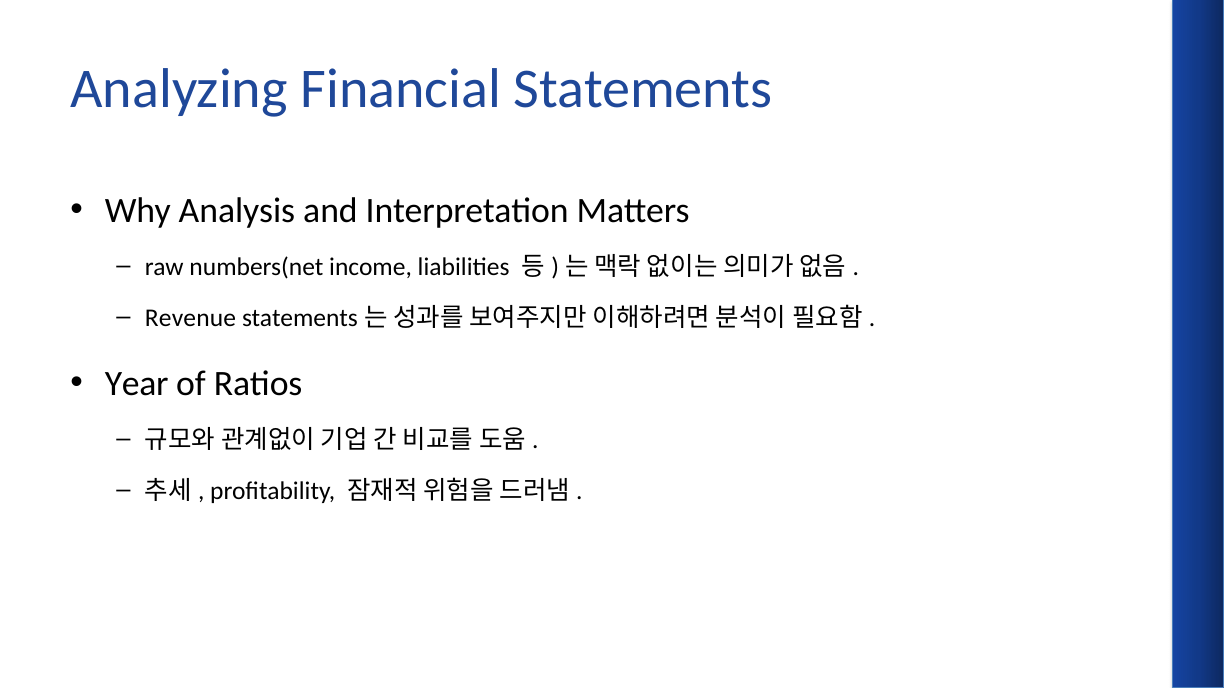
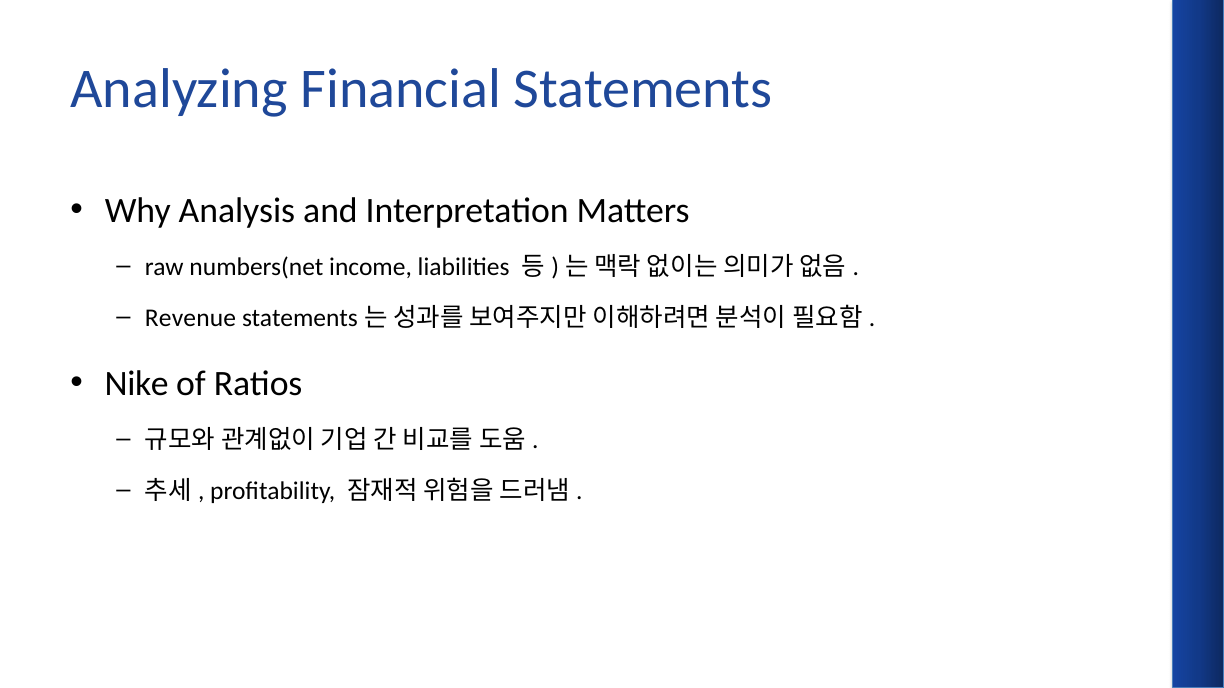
Year: Year -> Nike (137, 384)
